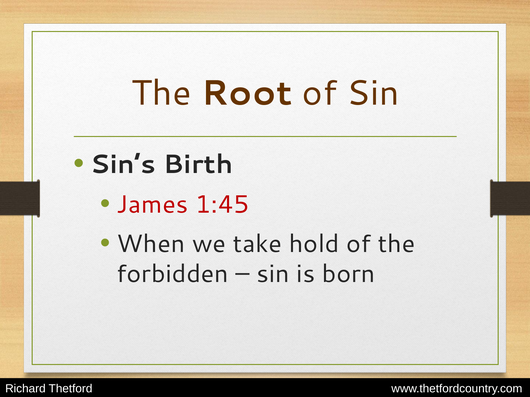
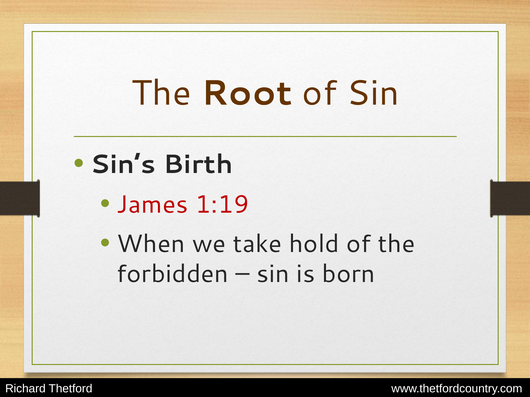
1:45: 1:45 -> 1:19 (222, 205)
